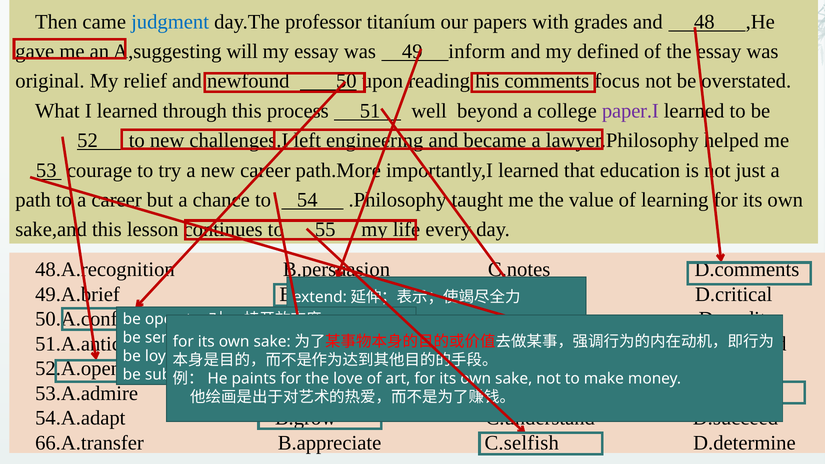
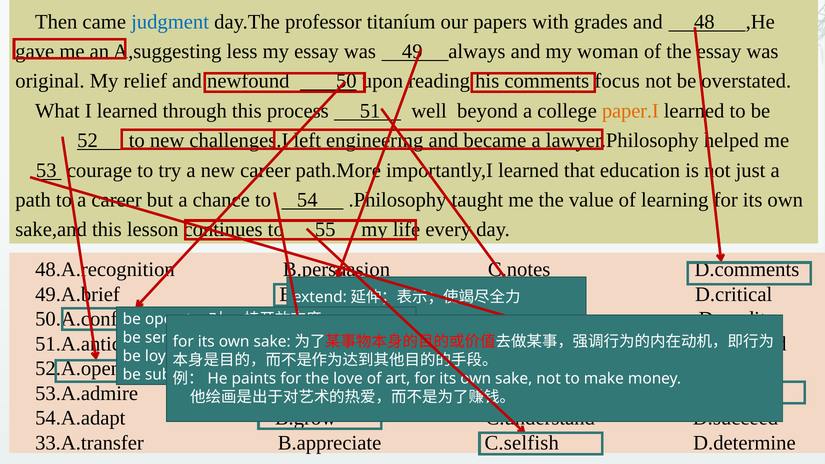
will: will -> less (242, 51)
inform: inform -> always (477, 51)
defined: defined -> woman (608, 51)
paper.I colour: purple -> orange (630, 111)
66.A.transfer: 66.A.transfer -> 33.A.transfer (89, 443)
